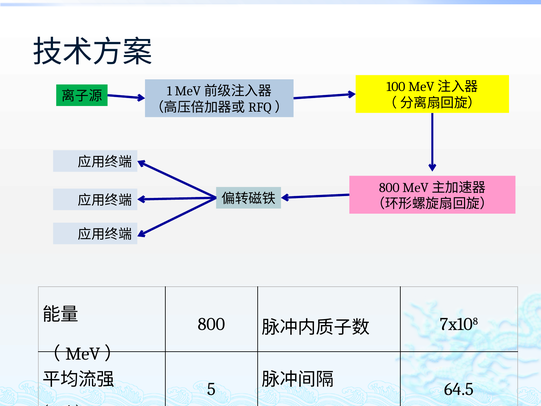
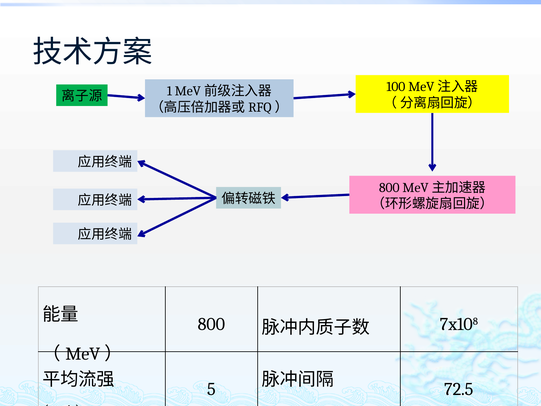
64.5: 64.5 -> 72.5 (459, 389)
